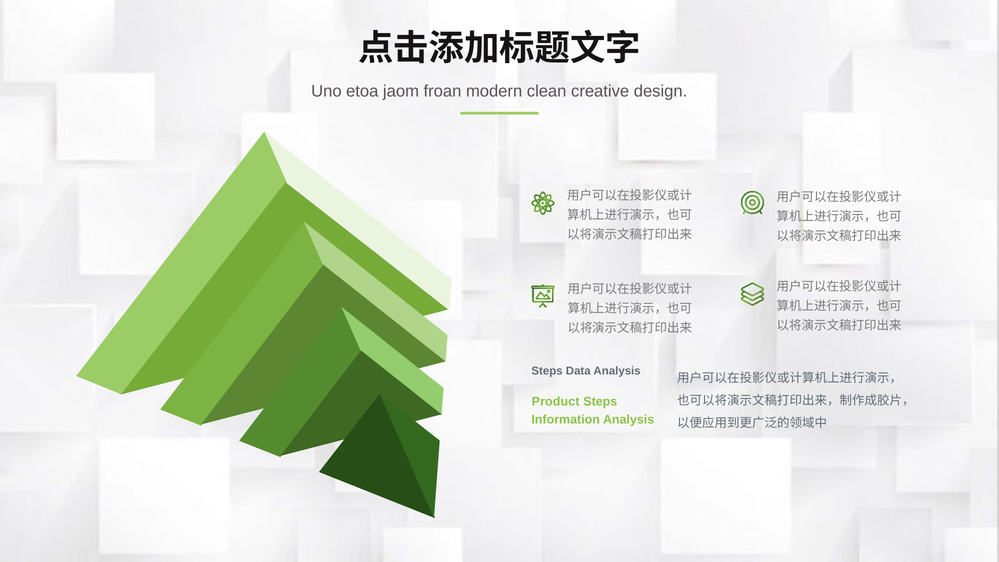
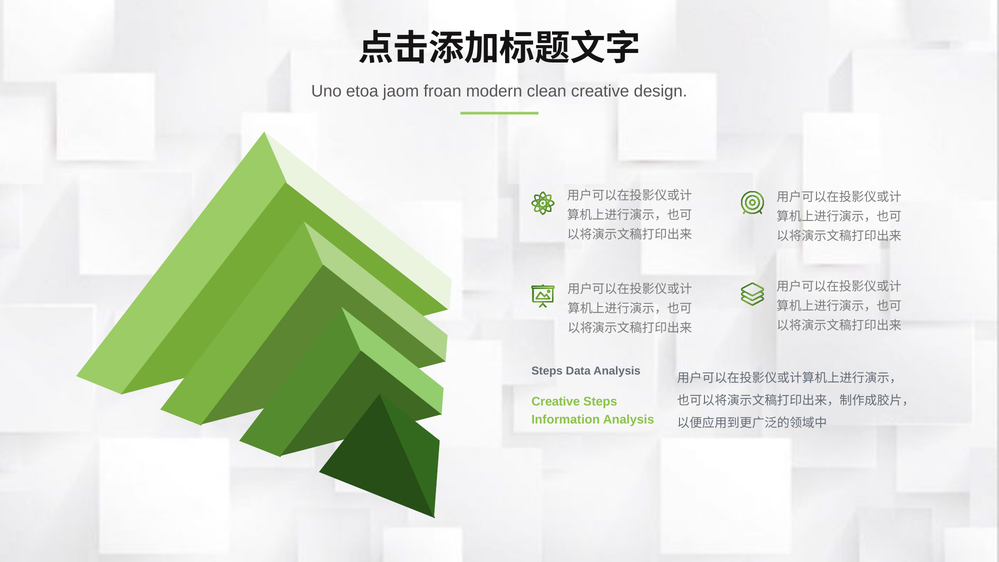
Product: Product -> Creative (556, 401)
